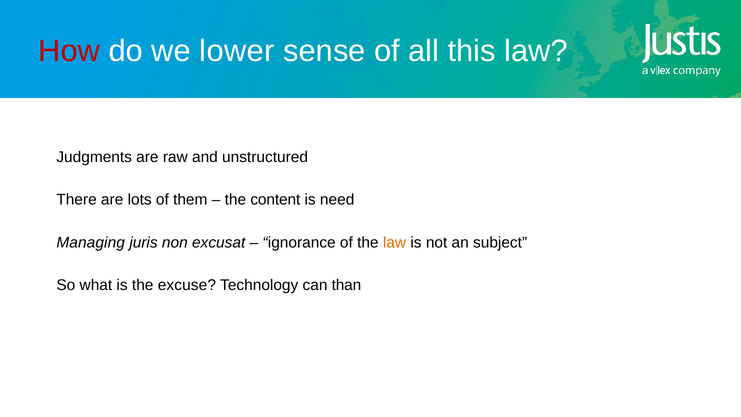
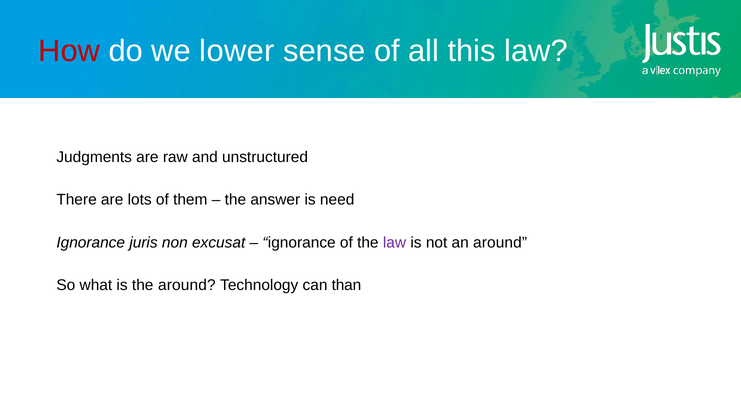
content: content -> answer (275, 200)
Managing: Managing -> Ignorance (91, 242)
law colour: orange -> purple (395, 242)
an subject: subject -> around (500, 242)
the excuse: excuse -> around (187, 285)
